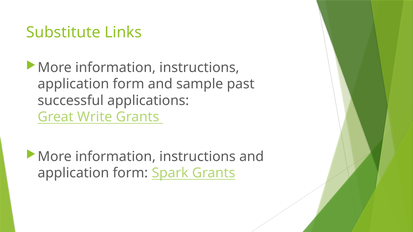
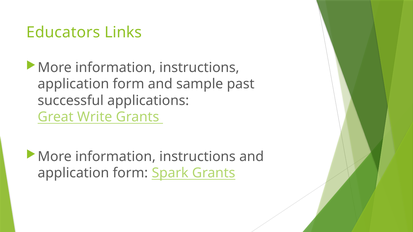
Substitute: Substitute -> Educators (63, 33)
